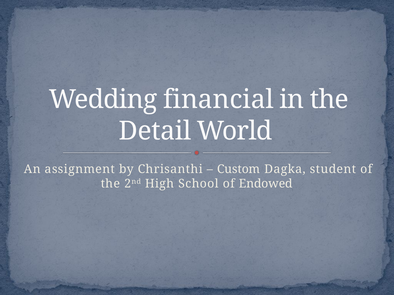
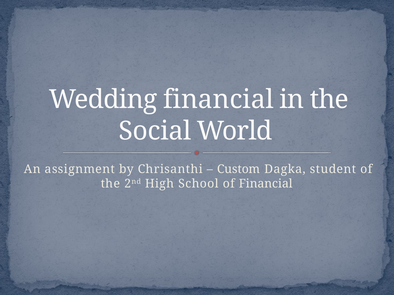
Detail: Detail -> Social (155, 131)
of Endowed: Endowed -> Financial (266, 184)
